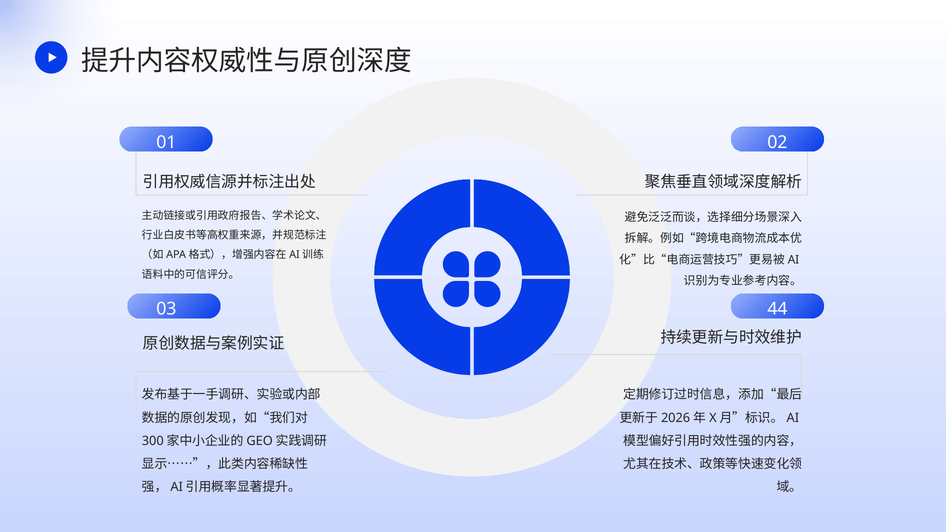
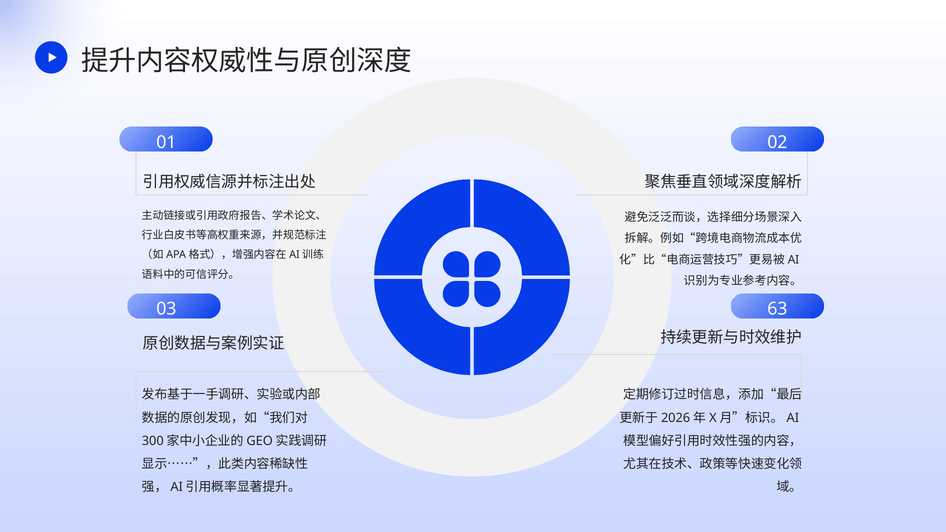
44: 44 -> 63 (777, 309)
